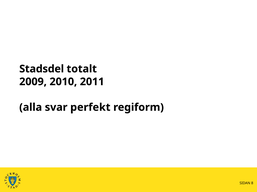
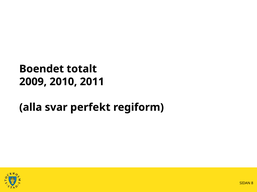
Stadsdel: Stadsdel -> Boendet (42, 69)
